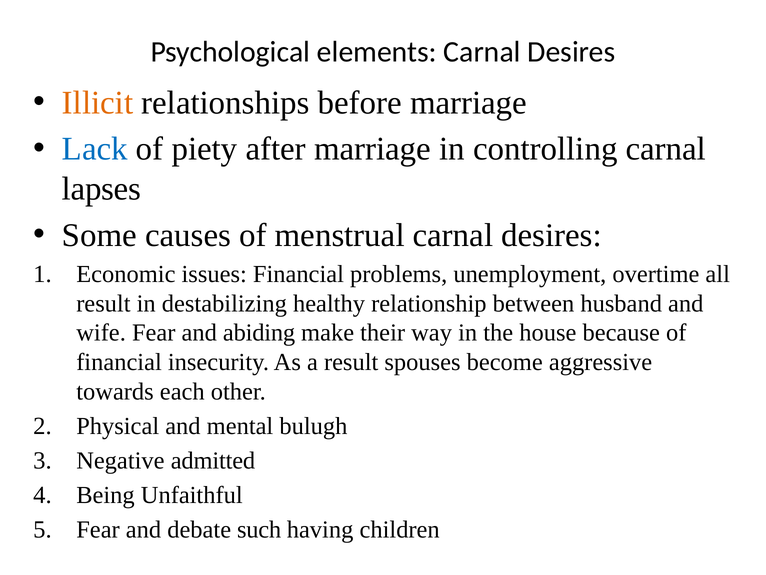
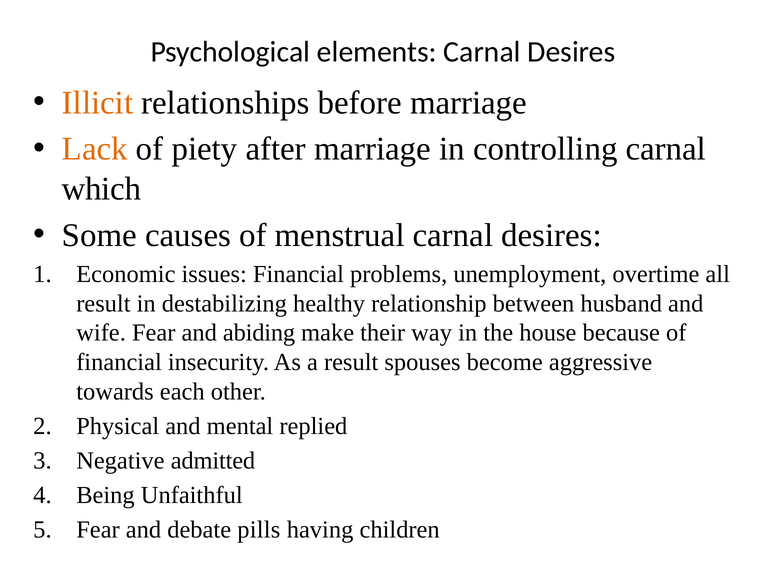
Lack colour: blue -> orange (95, 149)
lapses: lapses -> which (101, 189)
bulugh: bulugh -> replied (313, 426)
such: such -> pills (259, 529)
